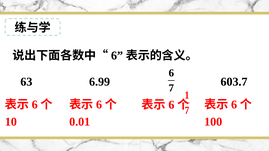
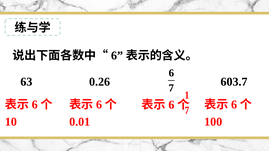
6.99: 6.99 -> 0.26 (100, 82)
